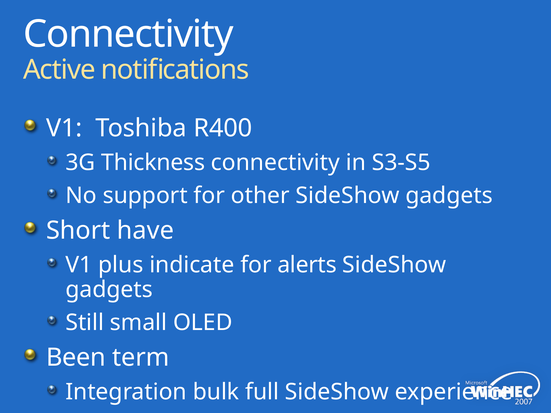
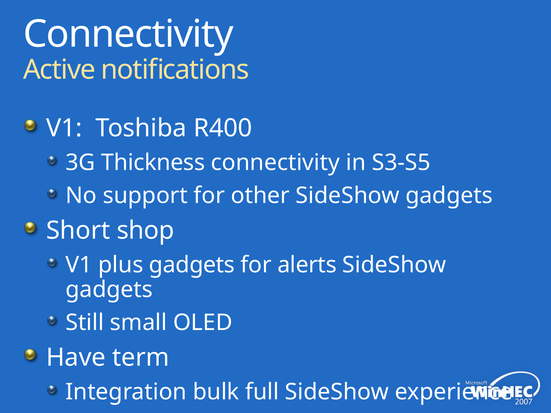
have: have -> shop (146, 231)
plus indicate: indicate -> gadgets (192, 265)
Been: Been -> Have (76, 358)
